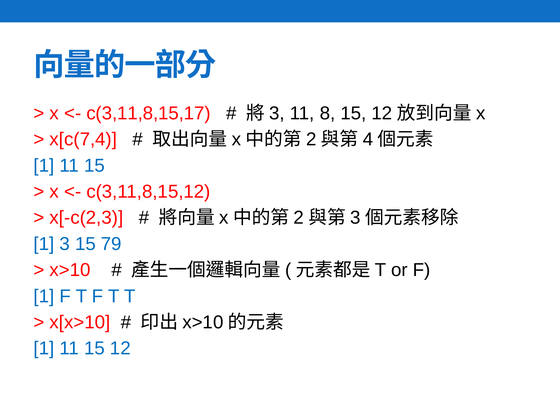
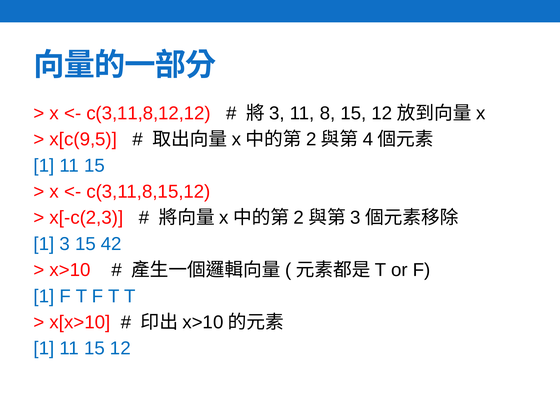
c(3,11,8,15,17: c(3,11,8,15,17 -> c(3,11,8,12,12 (149, 113)
x[c(7,4: x[c(7,4 -> x[c(9,5 (83, 139)
79: 79 -> 42 (111, 244)
